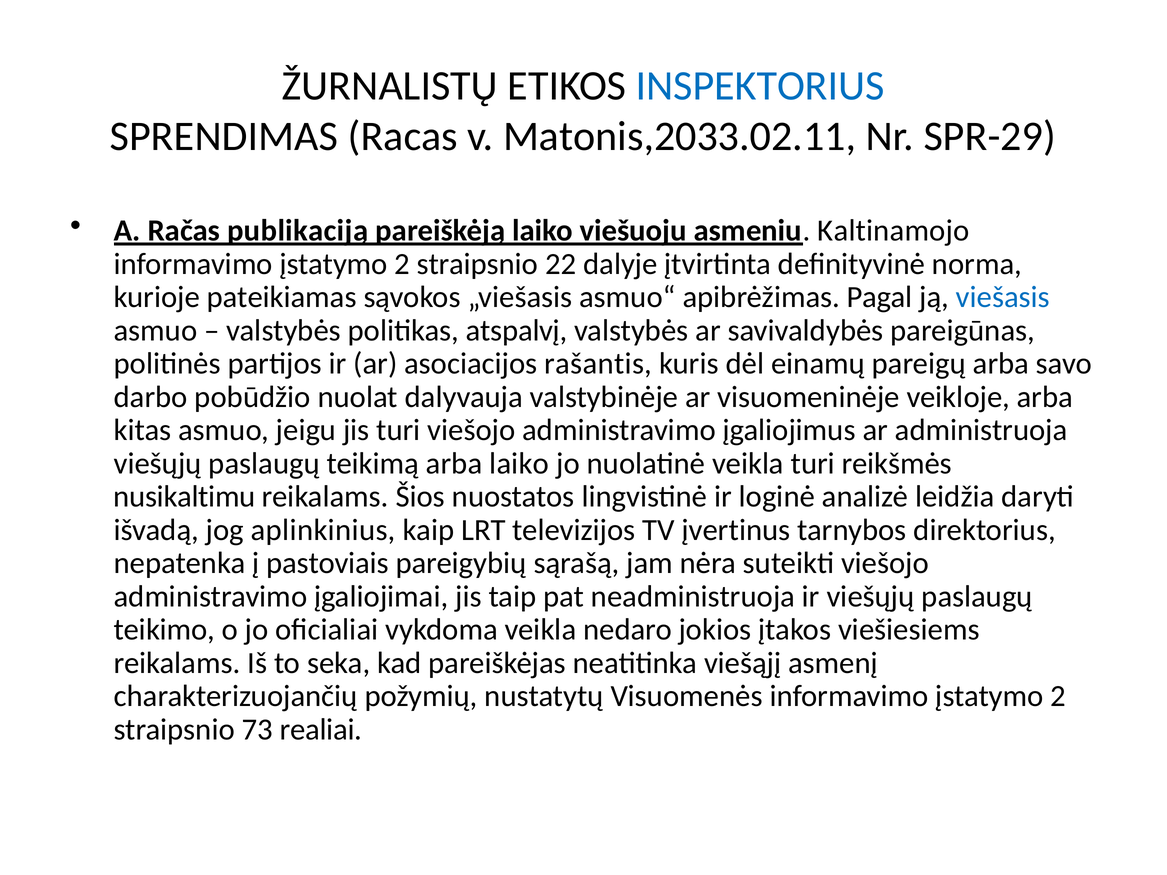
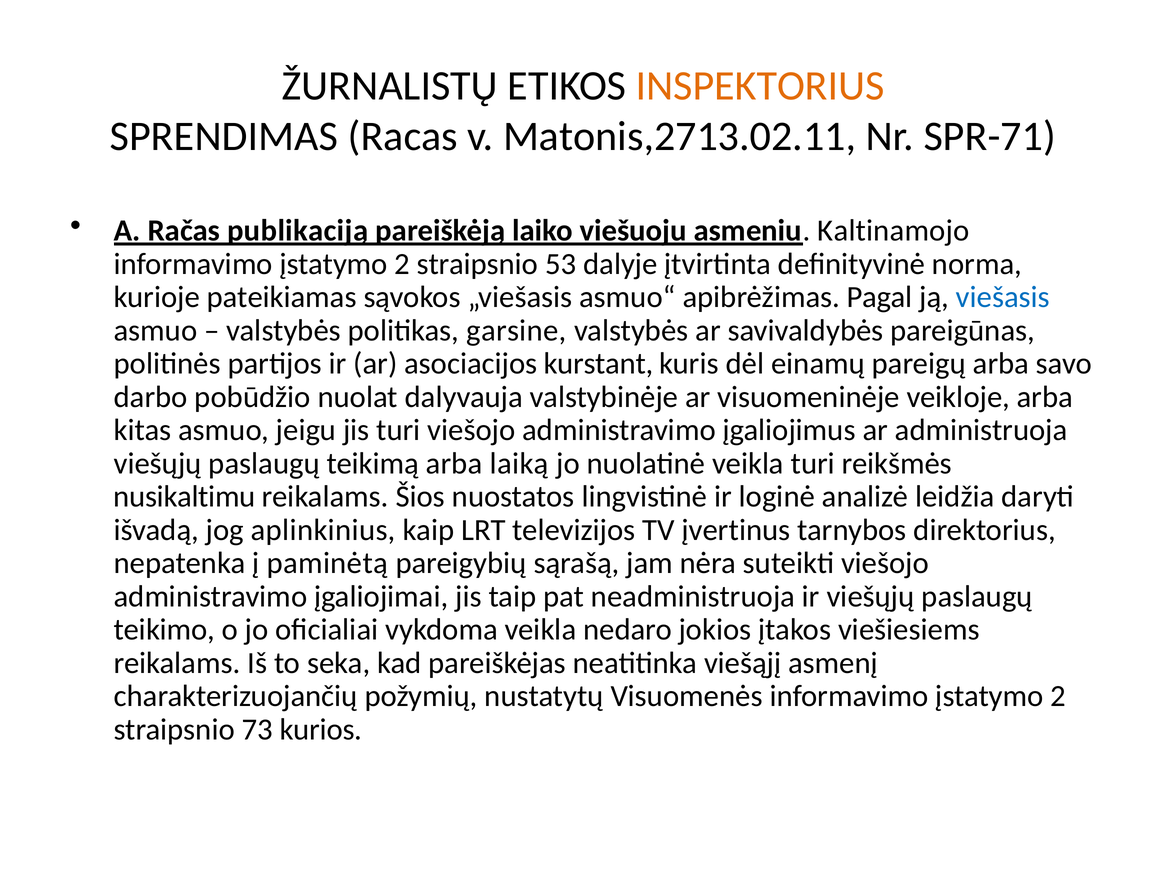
INSPEKTORIUS colour: blue -> orange (760, 86)
Matonis,2033.02.11: Matonis,2033.02.11 -> Matonis,2713.02.11 (680, 136)
SPR-29: SPR-29 -> SPR-71 (990, 136)
22: 22 -> 53 (561, 264)
atspalvį: atspalvį -> garsine (516, 330)
rašantis: rašantis -> kurstant (599, 364)
arba laiko: laiko -> laiką (519, 464)
pastoviais: pastoviais -> paminėtą (327, 563)
realiai: realiai -> kurios (321, 730)
